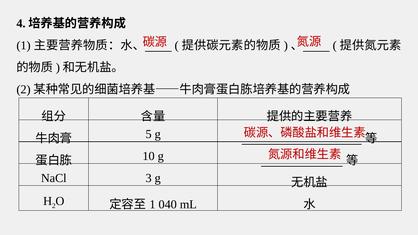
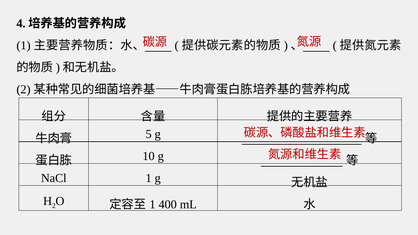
NaCl 3: 3 -> 1 (149, 178)
040: 040 -> 400 (168, 205)
